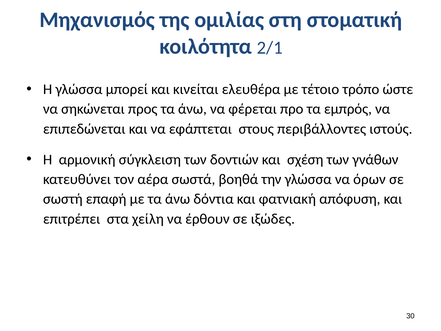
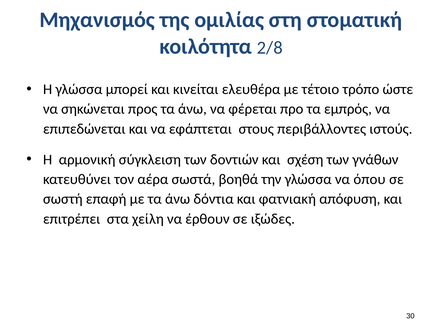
2/1: 2/1 -> 2/8 (270, 48)
όρων: όρων -> όπου (369, 179)
